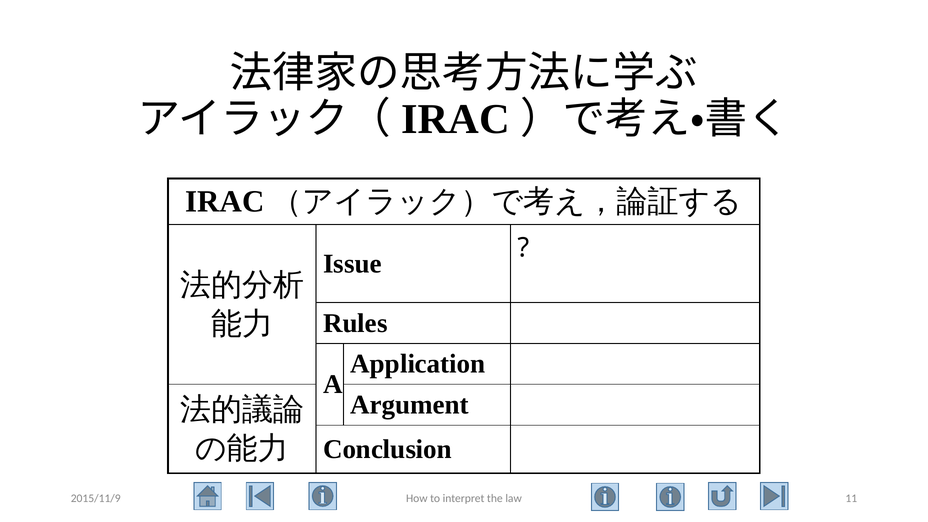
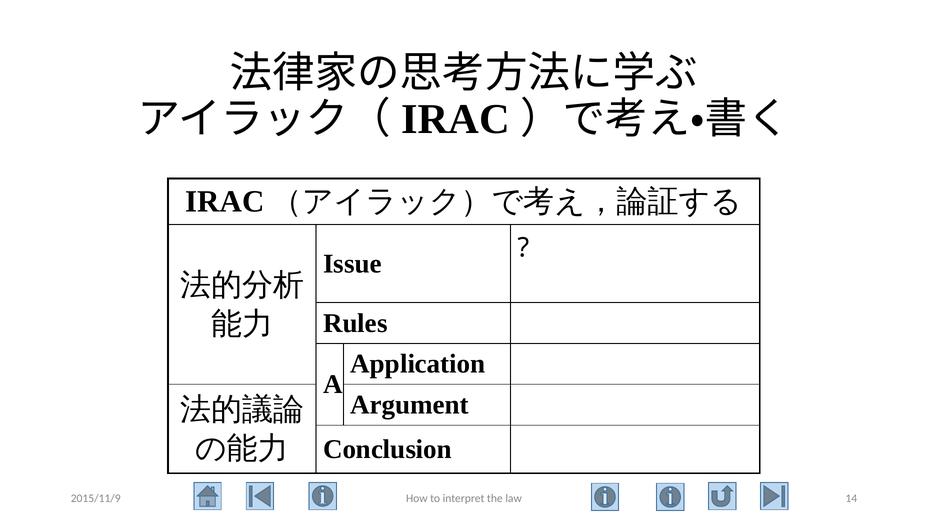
11: 11 -> 14 (851, 498)
